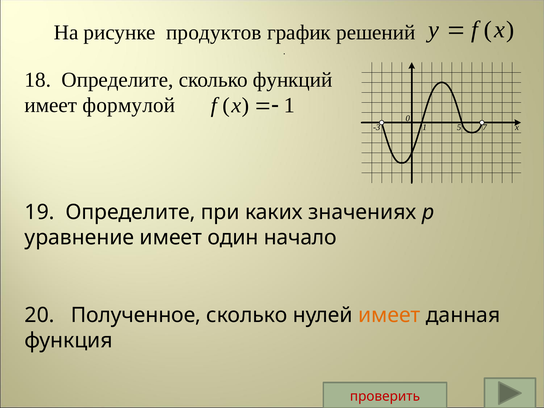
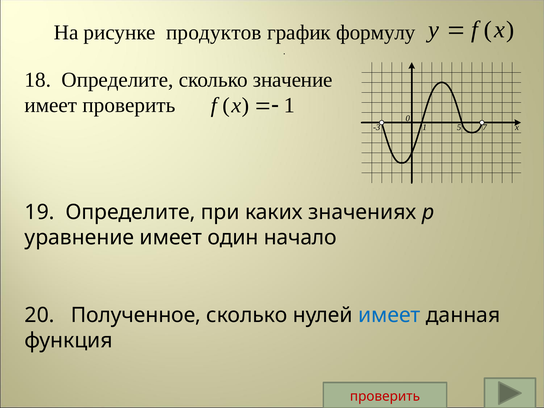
решений: решений -> формулу (376, 33)
функций: функций -> значение (293, 80)
имеет формулой: формулой -> проверить (129, 105)
имеет colour: orange -> blue (389, 315)
